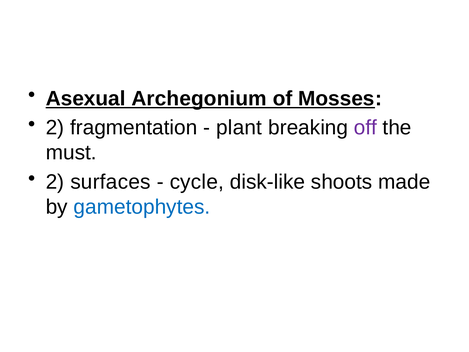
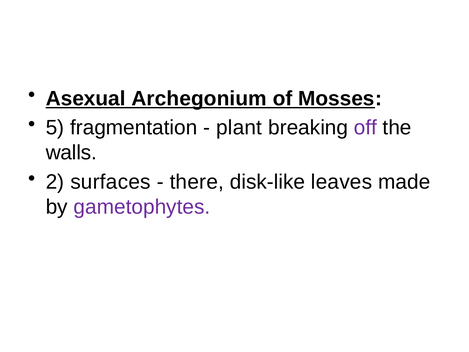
2: 2 -> 5 (55, 128)
must: must -> walls (71, 153)
cycle: cycle -> there (197, 182)
shoots: shoots -> leaves (342, 182)
gametophytes colour: blue -> purple (142, 207)
